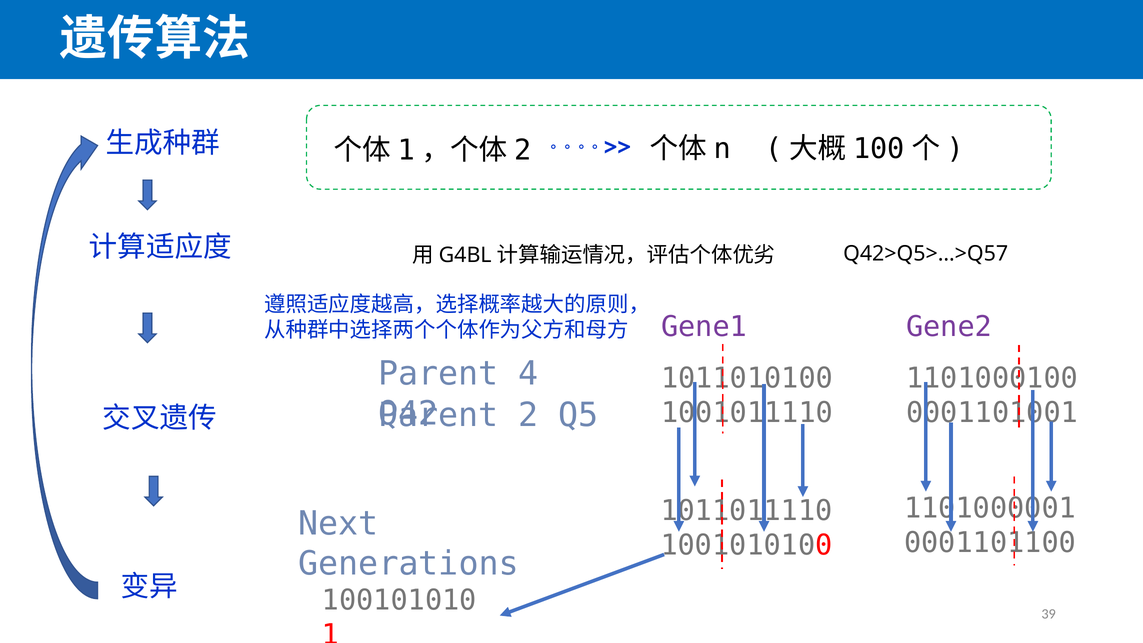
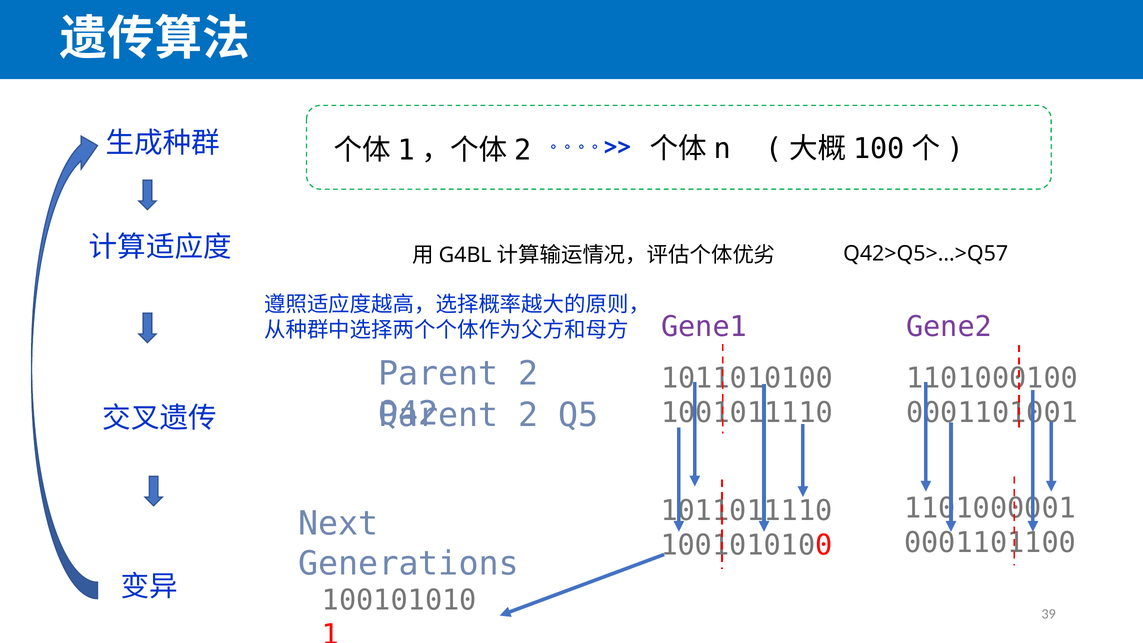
4: 4 -> 2 (528, 374)
